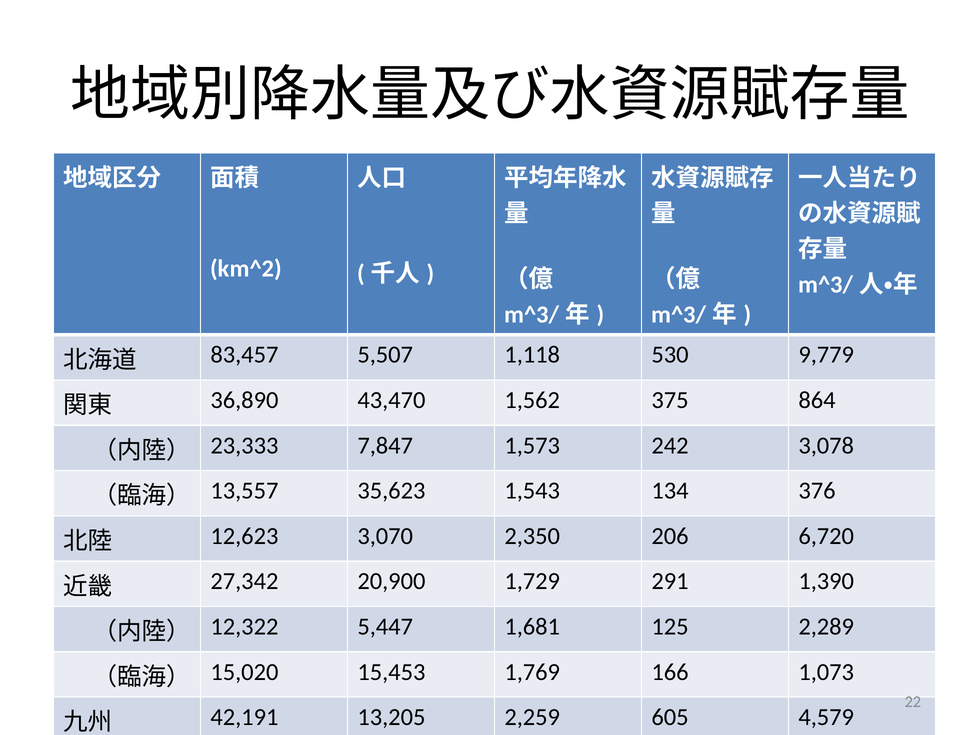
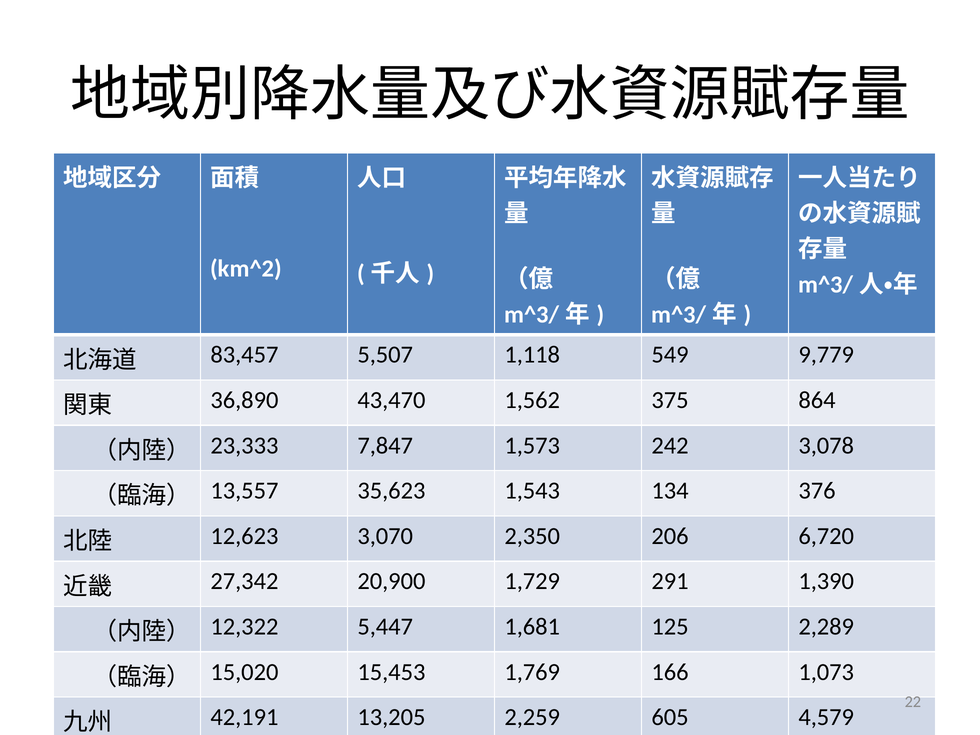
530: 530 -> 549 (670, 355)
